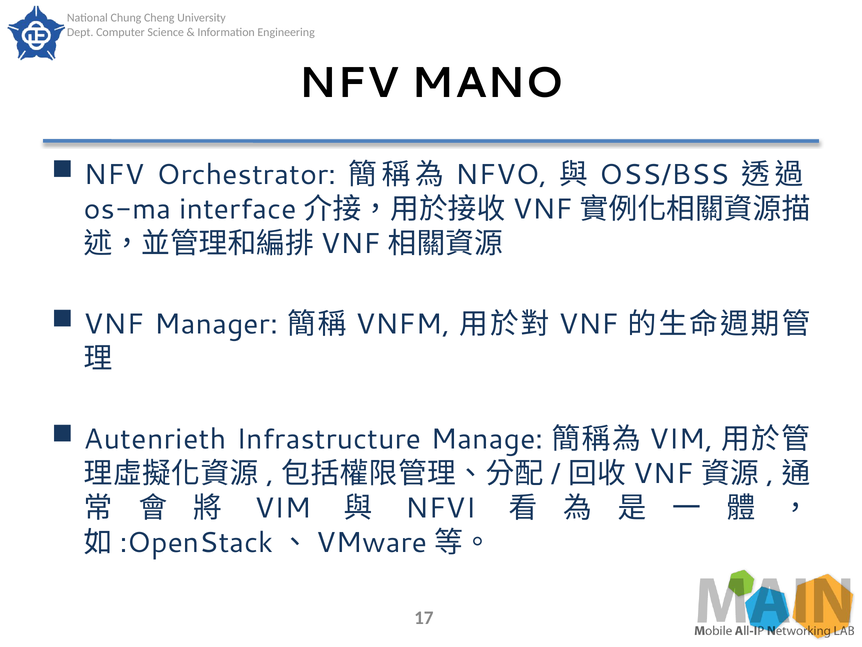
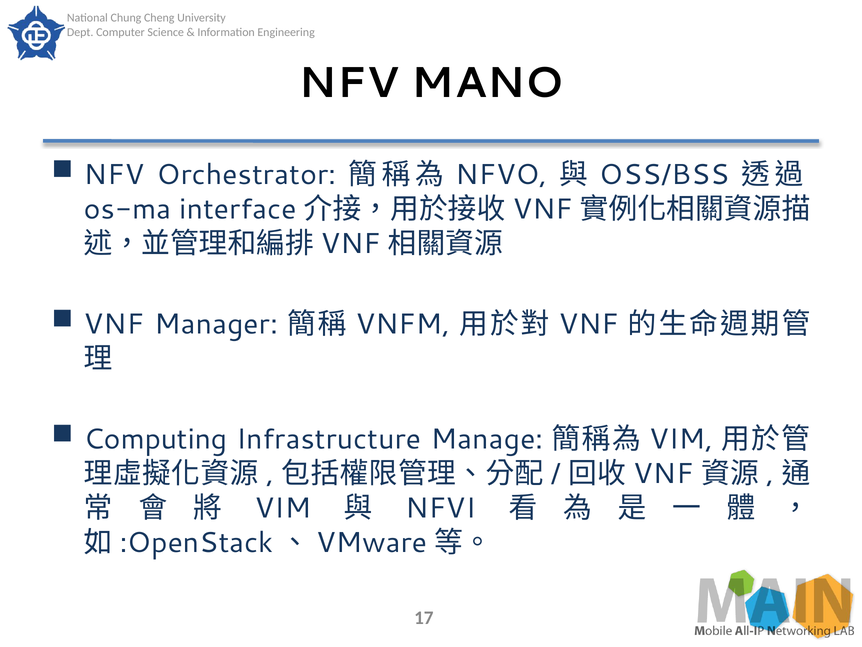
Autenrieth: Autenrieth -> Computing (156, 439)
